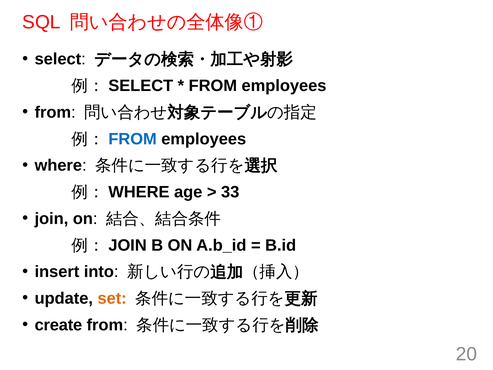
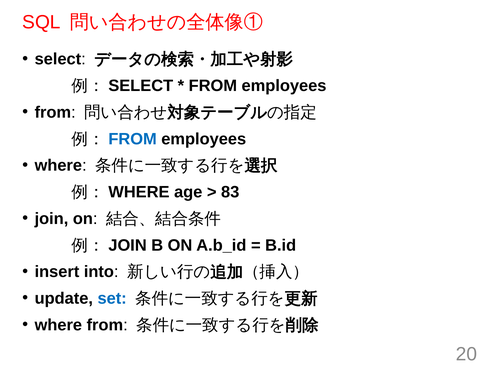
33: 33 -> 83 (230, 192)
set colour: orange -> blue (112, 298)
create: create -> where (58, 325)
